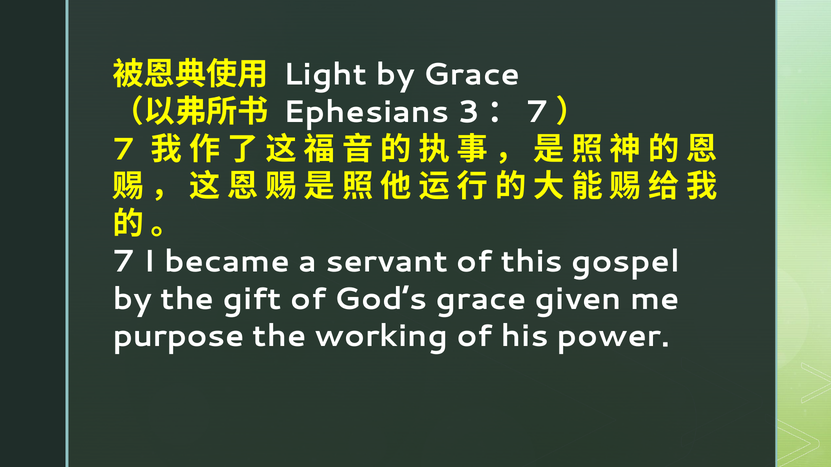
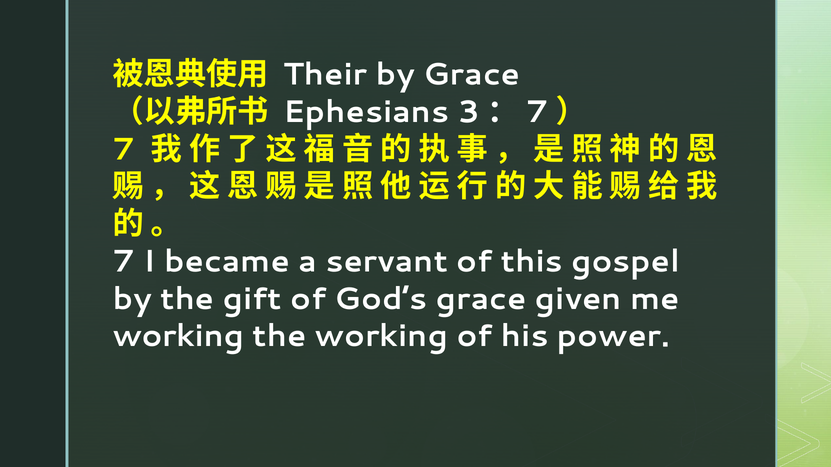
Light: Light -> Their (325, 75)
purpose: purpose -> working (178, 336)
